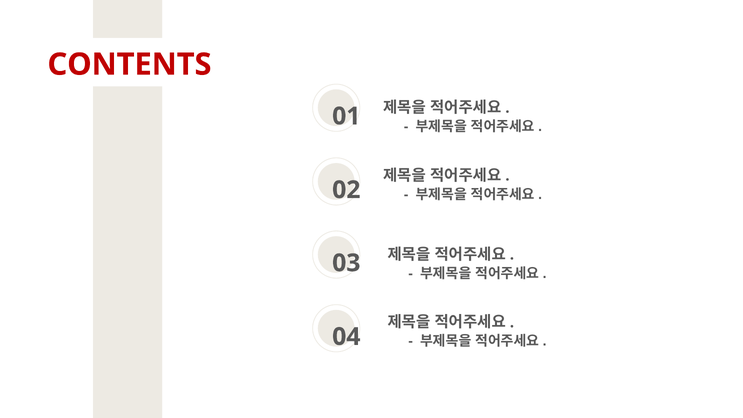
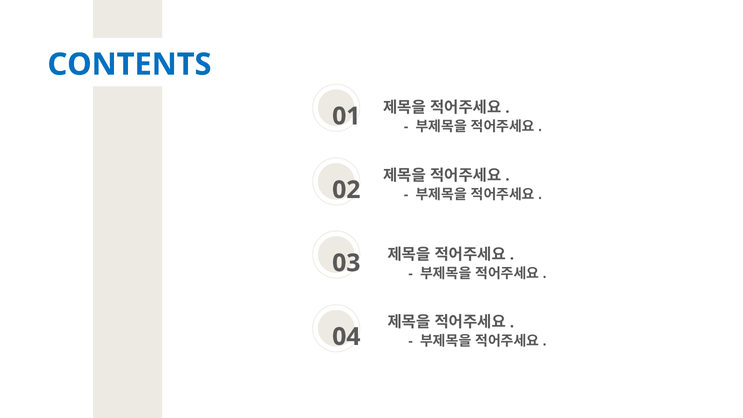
CONTENTS colour: red -> blue (129, 64)
